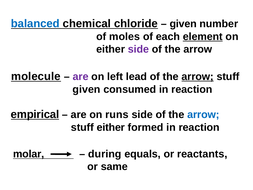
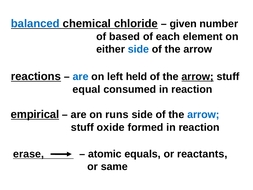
moles: moles -> based (125, 37)
element underline: present -> none (203, 37)
side colour: purple -> blue (138, 49)
molecule: molecule -> reactions (36, 76)
are colour: purple -> blue (81, 76)
lead: lead -> held (137, 76)
given: given -> equal (86, 89)
stuff either: either -> oxide (111, 127)
molar: molar -> erase (29, 154)
during: during -> atomic (105, 154)
